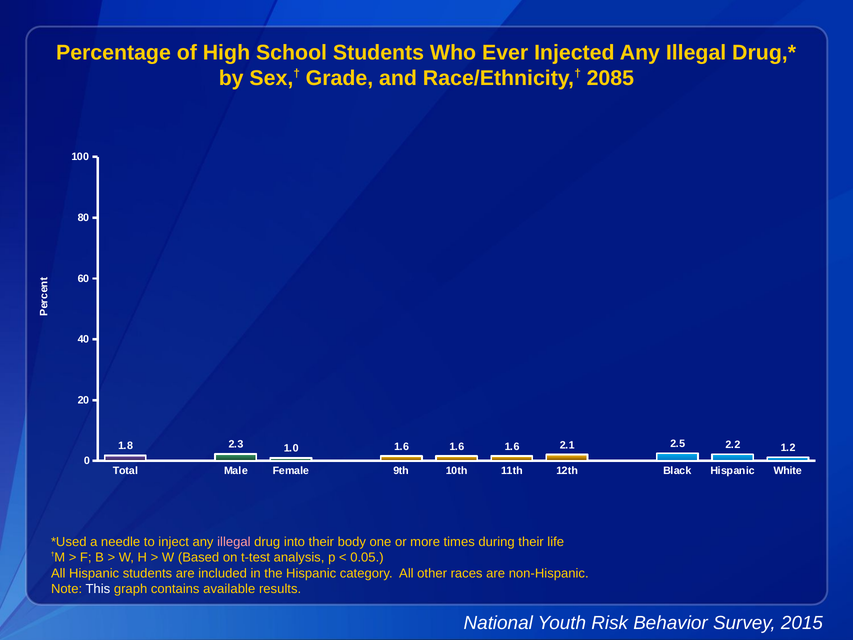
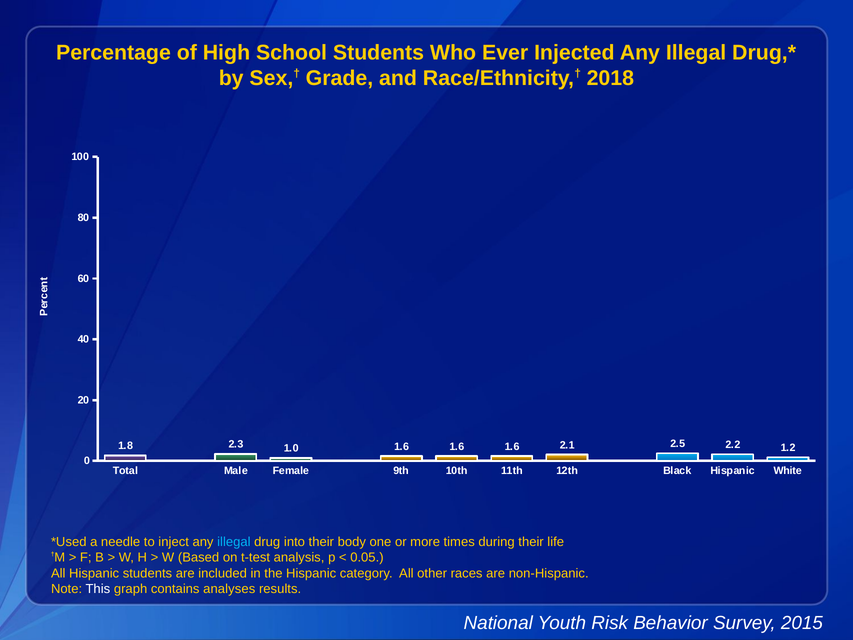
2085: 2085 -> 2018 (610, 78)
illegal colour: pink -> light blue (234, 542)
available: available -> analyses (229, 589)
